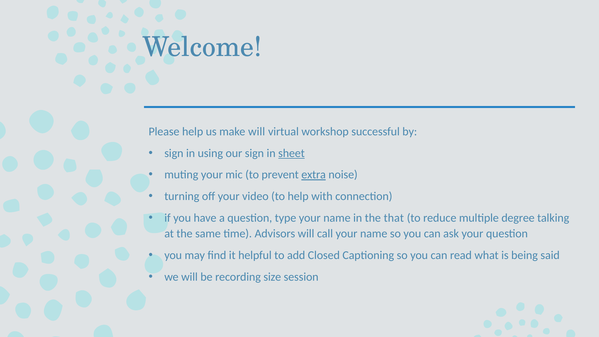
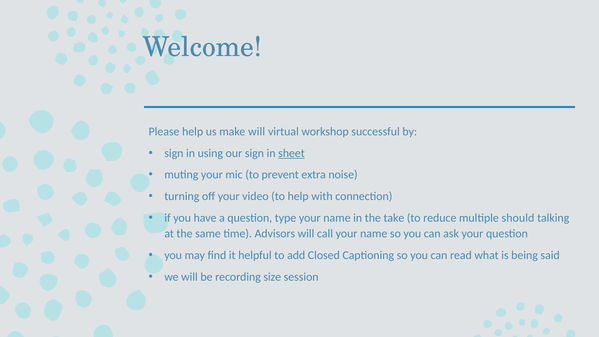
extra underline: present -> none (314, 175)
that: that -> take (394, 218)
degree: degree -> should (518, 218)
